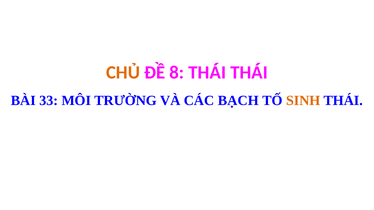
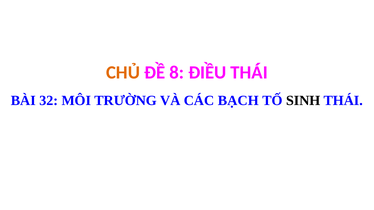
8 THÁI: THÁI -> ĐIỀU (207, 73)
33: 33 -> 32 (49, 101)
SINH colour: orange -> black (303, 101)
